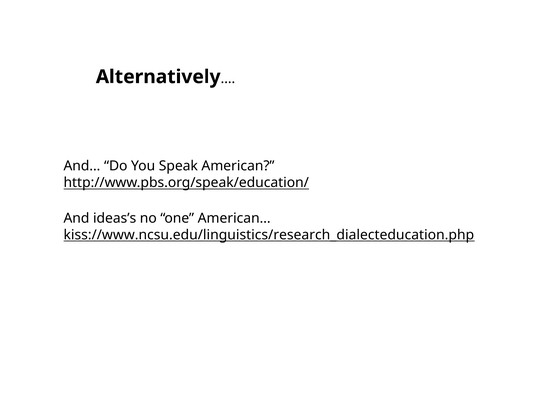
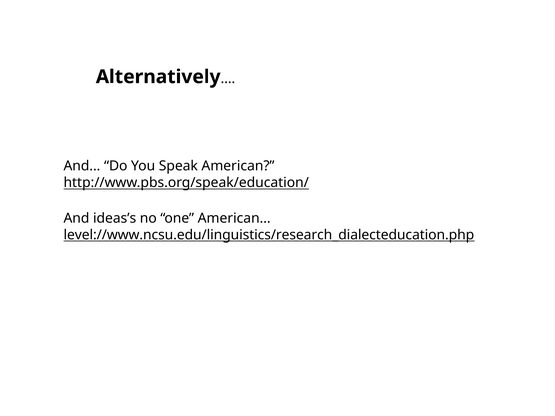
kiss://www.ncsu.edu/linguistics/research_dialecteducation.php: kiss://www.ncsu.edu/linguistics/research_dialecteducation.php -> level://www.ncsu.edu/linguistics/research_dialecteducation.php (269, 235)
